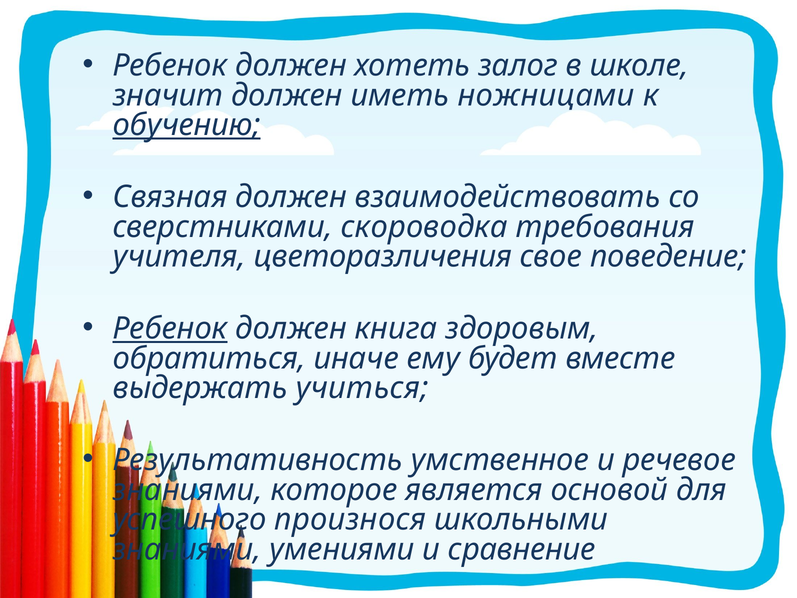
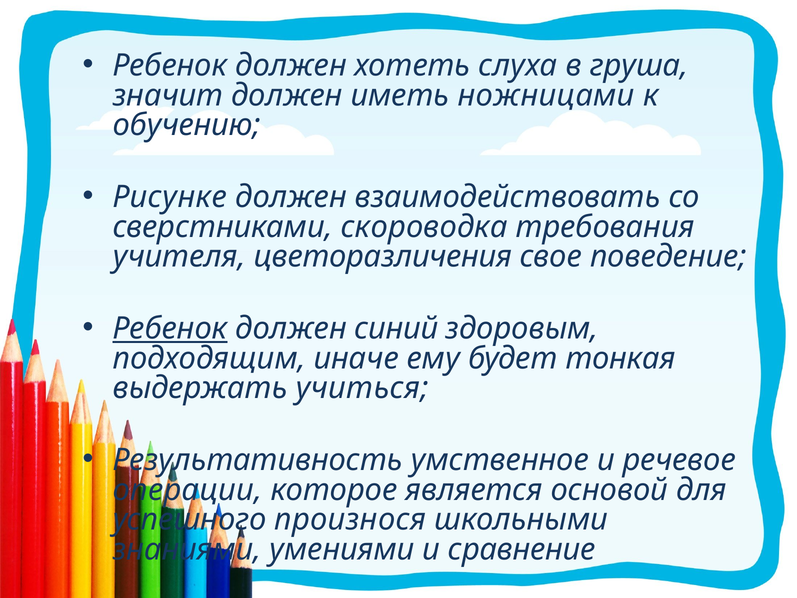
залог: залог -> слуха (518, 65)
школе: школе -> груша (639, 65)
обучению underline: present -> none (187, 125)
Связная: Связная -> Рисунке (170, 197)
книга: книга -> синий (396, 328)
обратиться: обратиться -> подходящим (209, 358)
вместе: вместе -> тонкая (620, 358)
знаниями: знаниями -> операции (188, 490)
